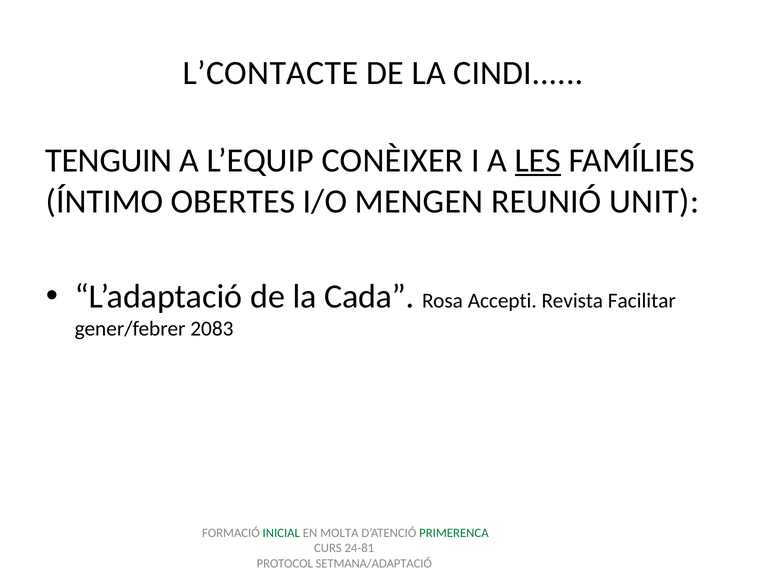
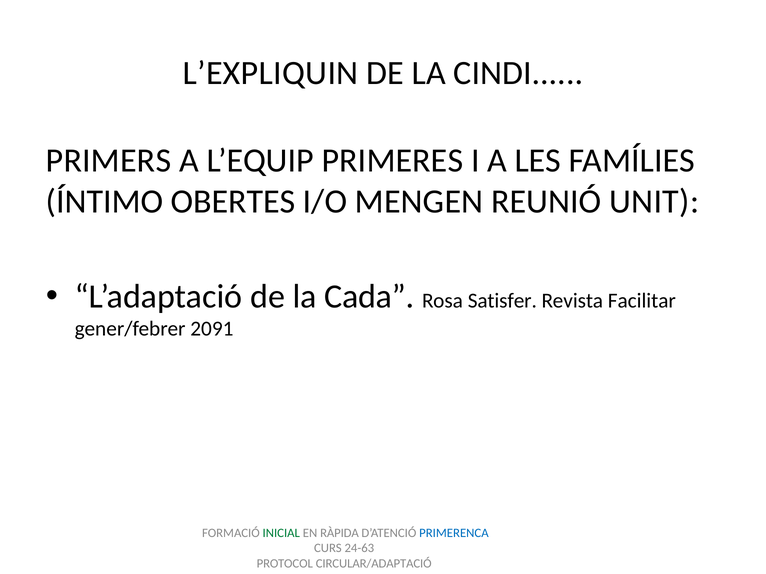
L’CONTACTE: L’CONTACTE -> L’EXPLIQUIN (270, 73)
TENGUIN: TENGUIN -> PRIMERS (109, 161)
CONÈIXER: CONÈIXER -> PRIMERES (392, 161)
LES underline: present -> none (538, 161)
Accepti: Accepti -> Satisfer (502, 301)
2083: 2083 -> 2091 (212, 329)
MOLTA: MOLTA -> RÀPIDA (339, 533)
PRIMERENCA colour: green -> blue (454, 533)
24-81: 24-81 -> 24-63 (359, 549)
SETMANA/ADAPTACIÓ: SETMANA/ADAPTACIÓ -> CIRCULAR/ADAPTACIÓ (374, 564)
